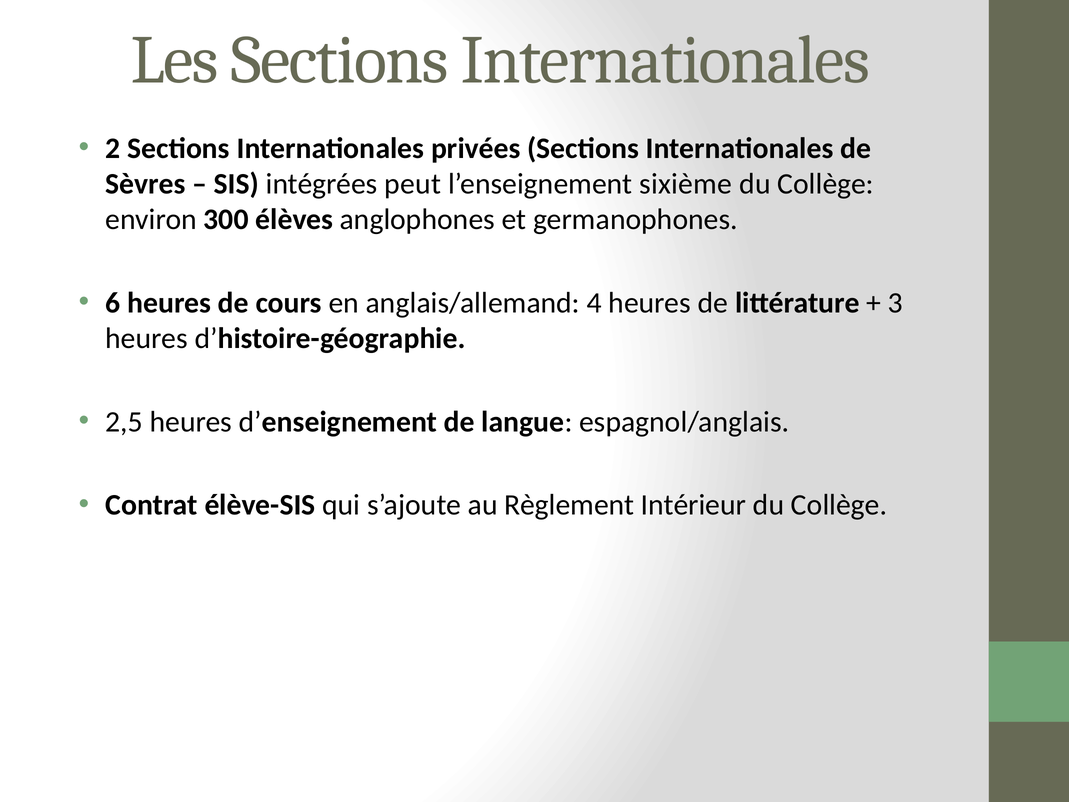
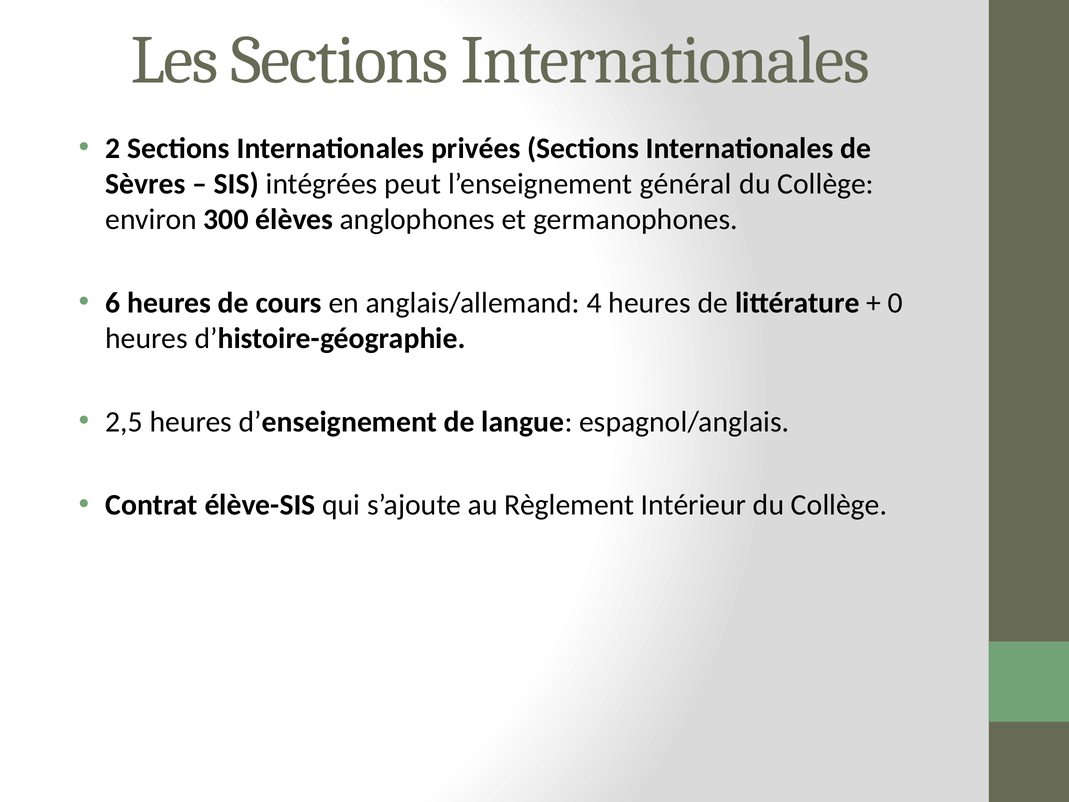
sixième: sixième -> général (686, 184)
3: 3 -> 0 (895, 303)
